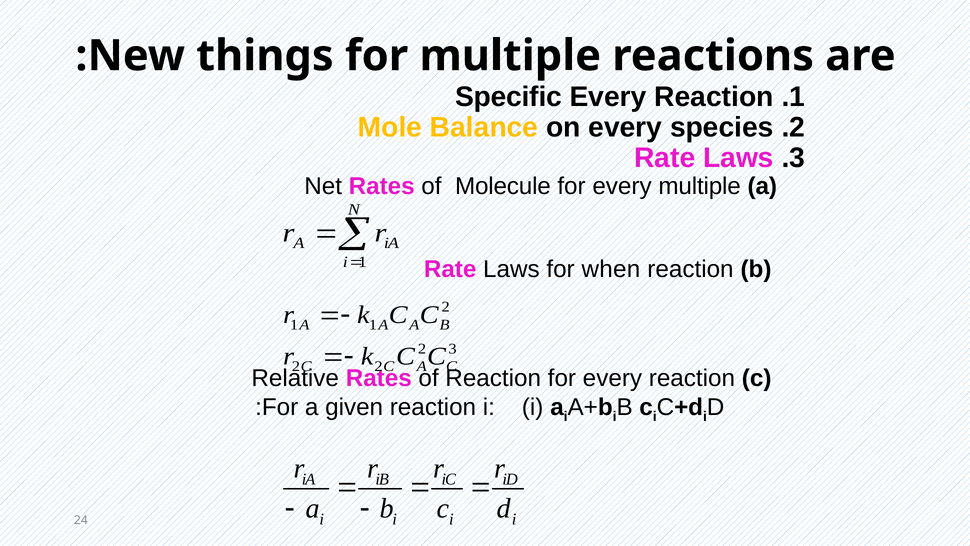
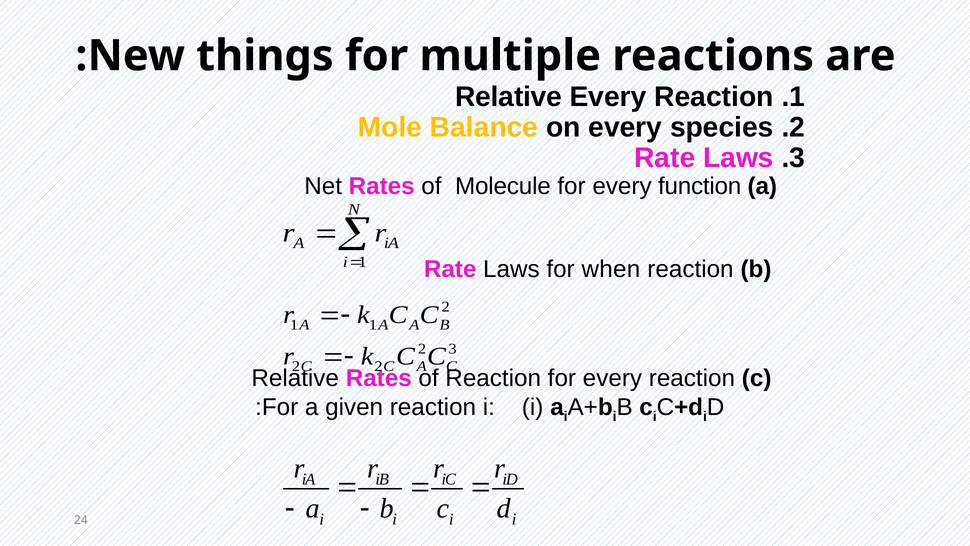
Specific: Specific -> Relative (509, 97)
every multiple: multiple -> function (700, 186)
